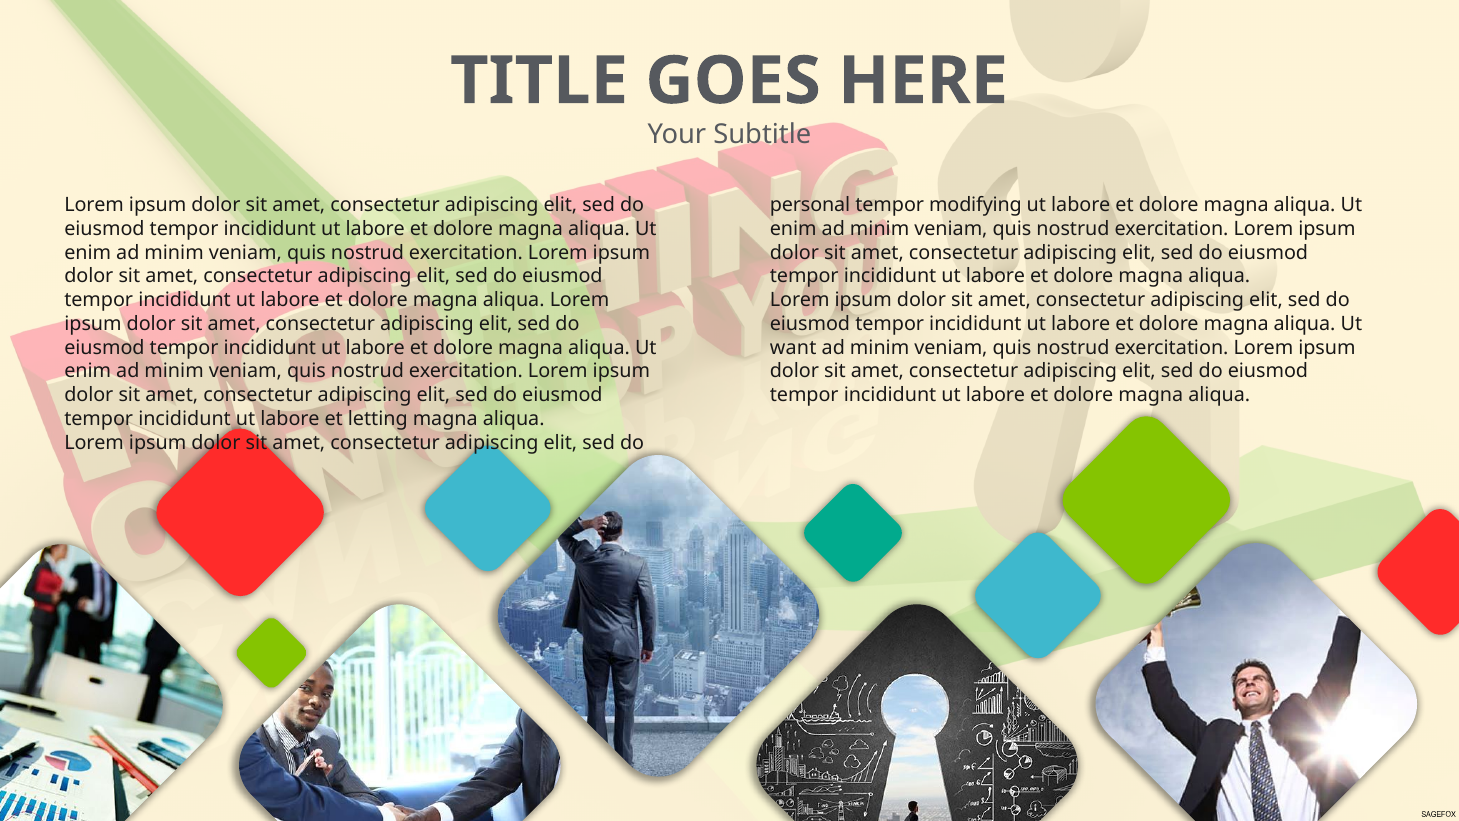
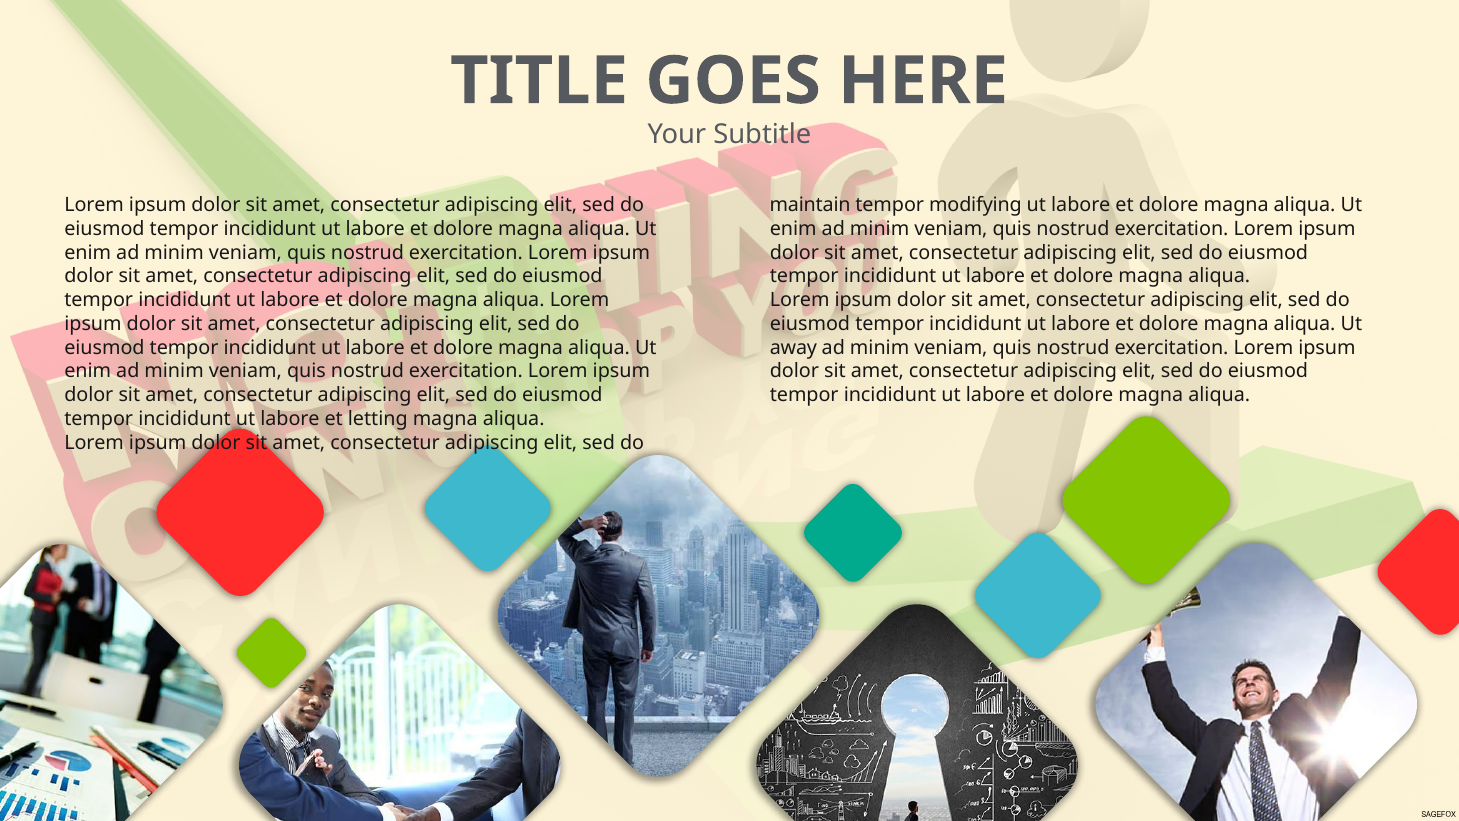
personal: personal -> maintain (810, 205)
want: want -> away (793, 348)
